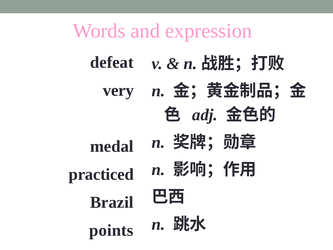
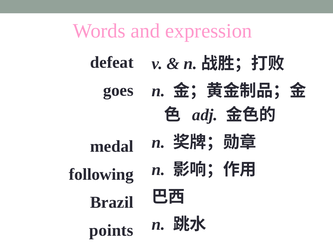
very: very -> goes (118, 90)
practiced: practiced -> following (101, 174)
